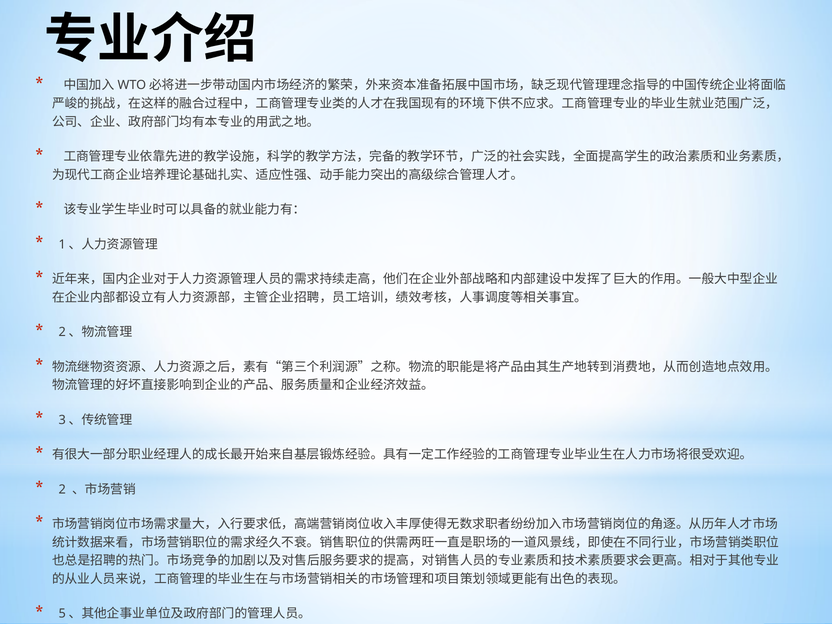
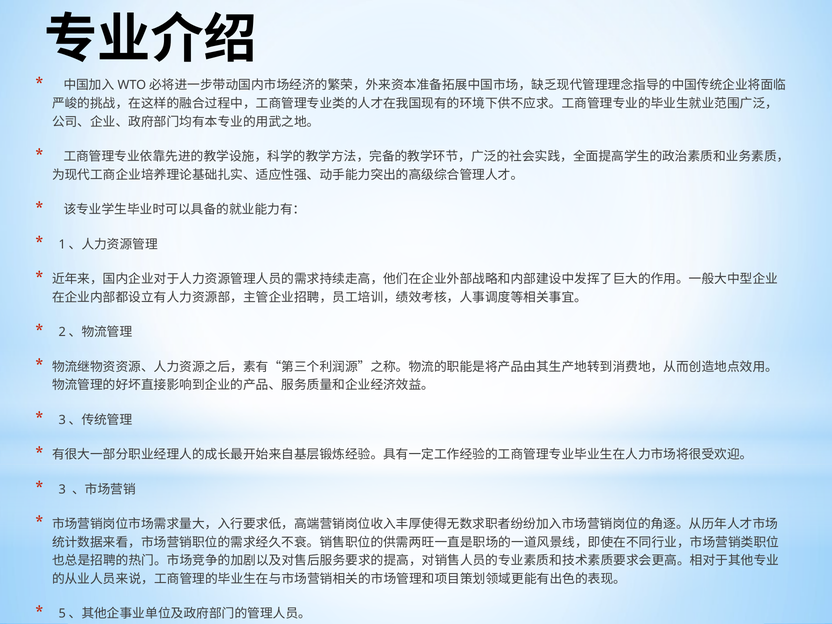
2: 2 -> 3 (62, 489)
